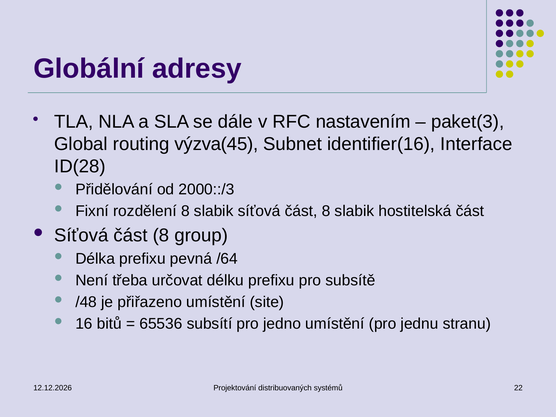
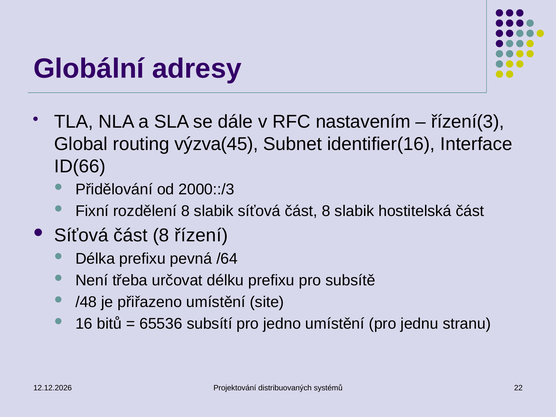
paket(3: paket(3 -> řízení(3 (468, 122)
ID(28: ID(28 -> ID(66 (80, 166)
group: group -> řízení (201, 235)
